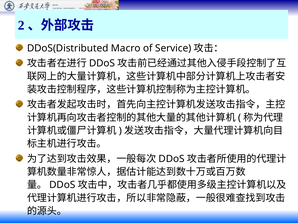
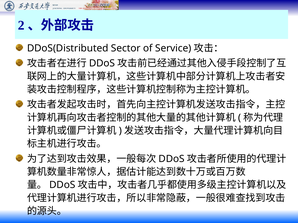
Macro: Macro -> Sector (126, 48)
